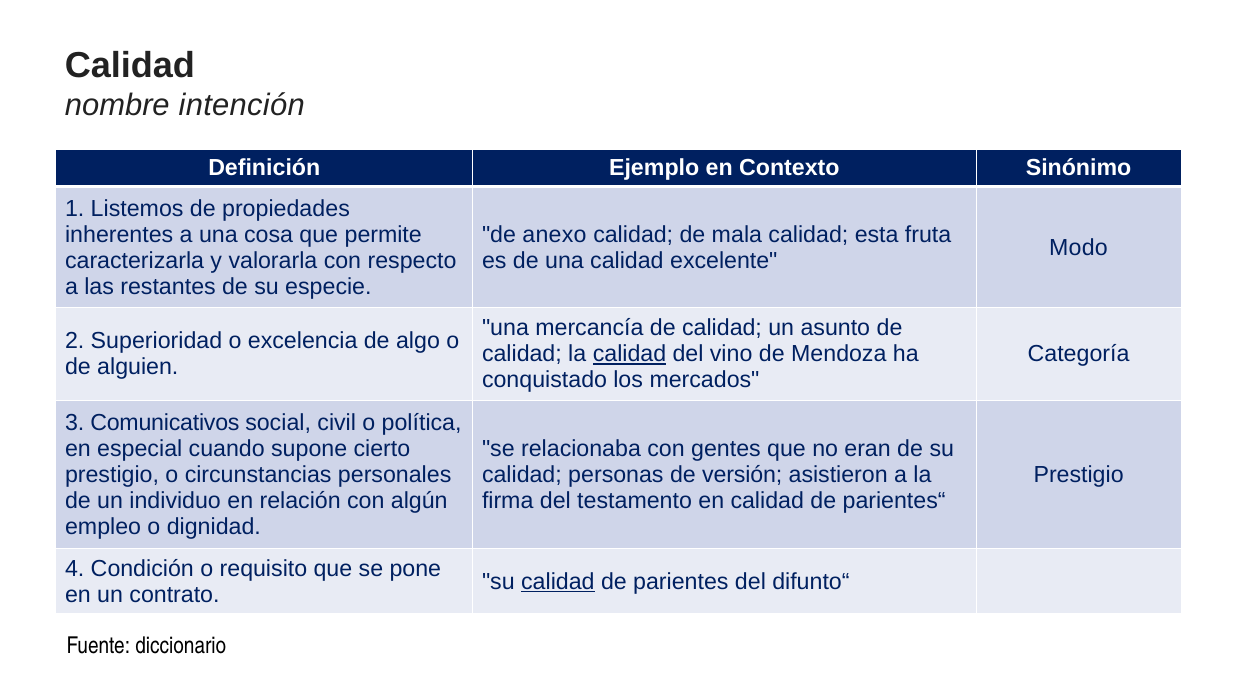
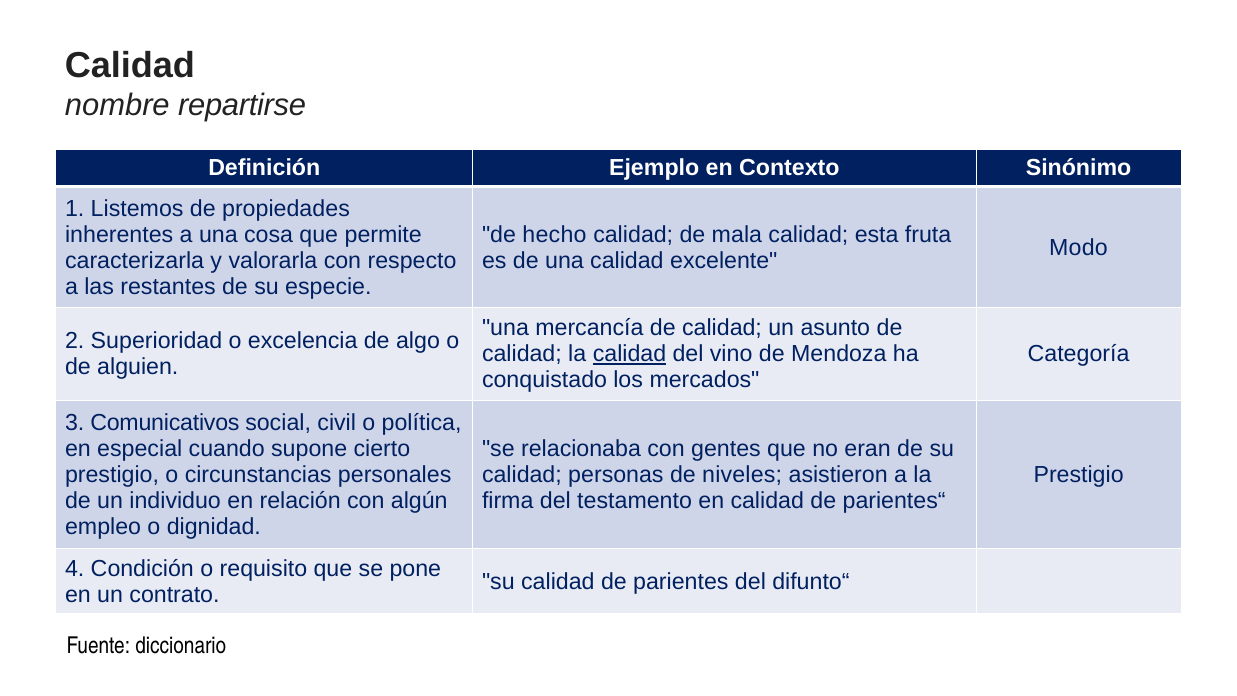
intención: intención -> repartirse (242, 106)
anexo: anexo -> hecho (555, 234)
versión: versión -> niveles (742, 475)
calidad underline: present -> none (558, 581)
